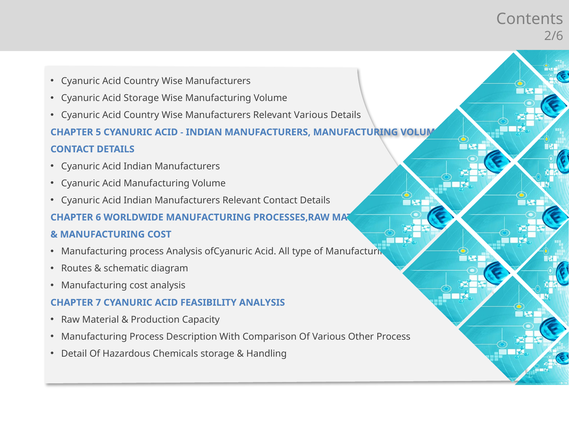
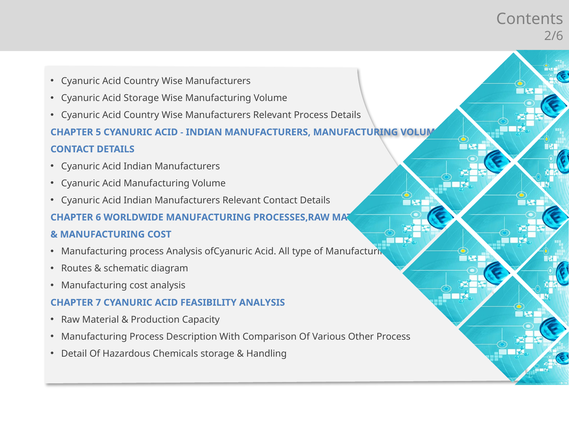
Relevant Various: Various -> Process (311, 115)
